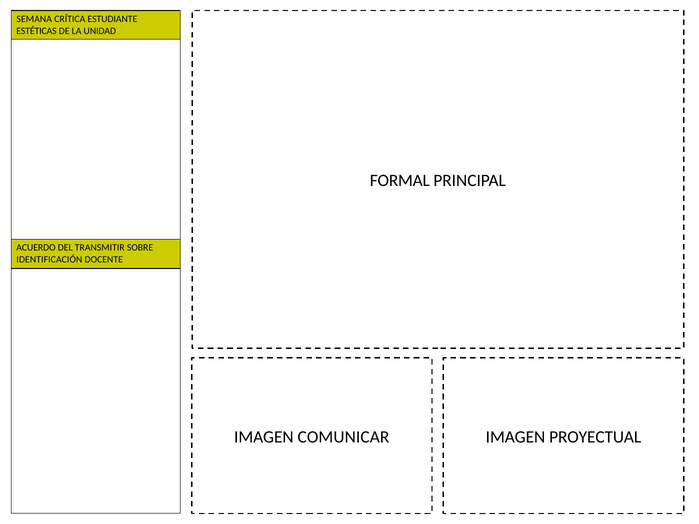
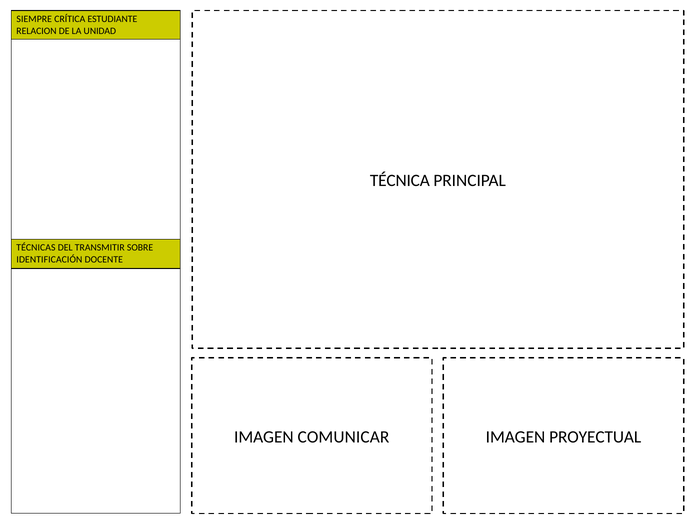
SEMANA: SEMANA -> SIEMPRE (34, 19)
ESTÉTICAS: ESTÉTICAS -> RELACION (36, 31)
FORMAL: FORMAL -> TÉCNICA (400, 181)
ACUERDO: ACUERDO -> TÉCNICAS (36, 248)
